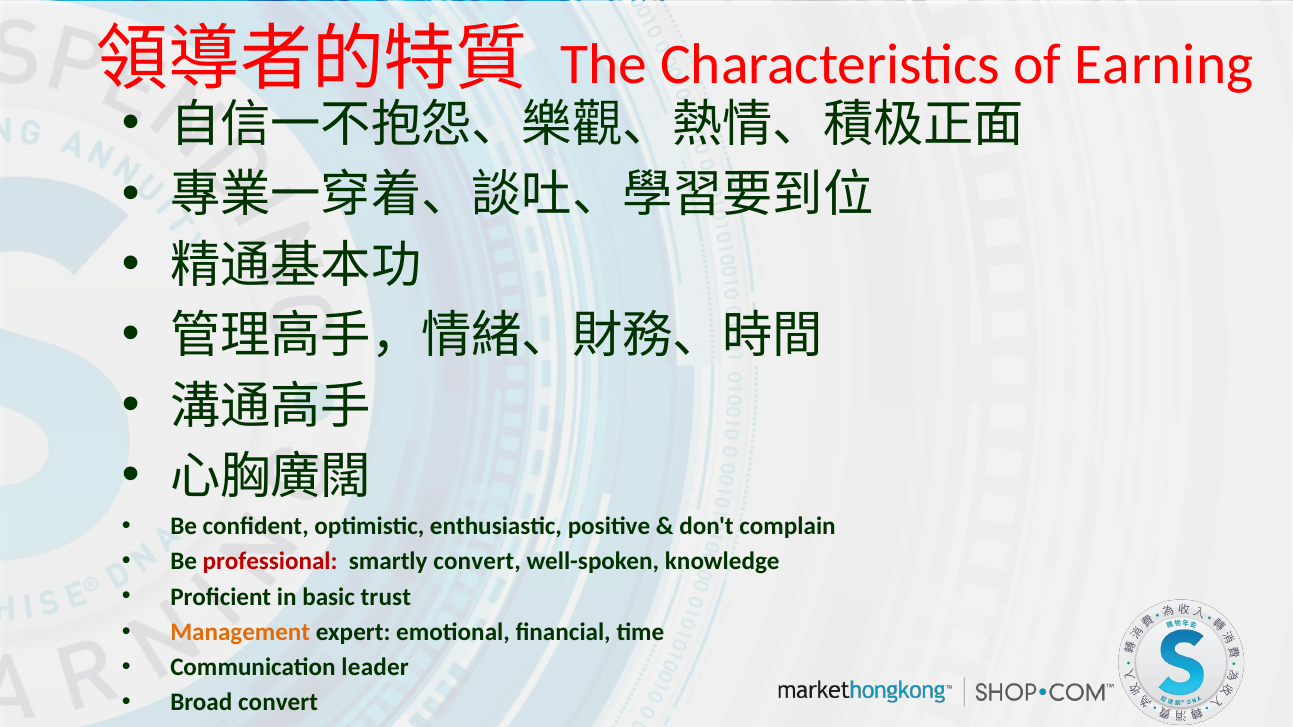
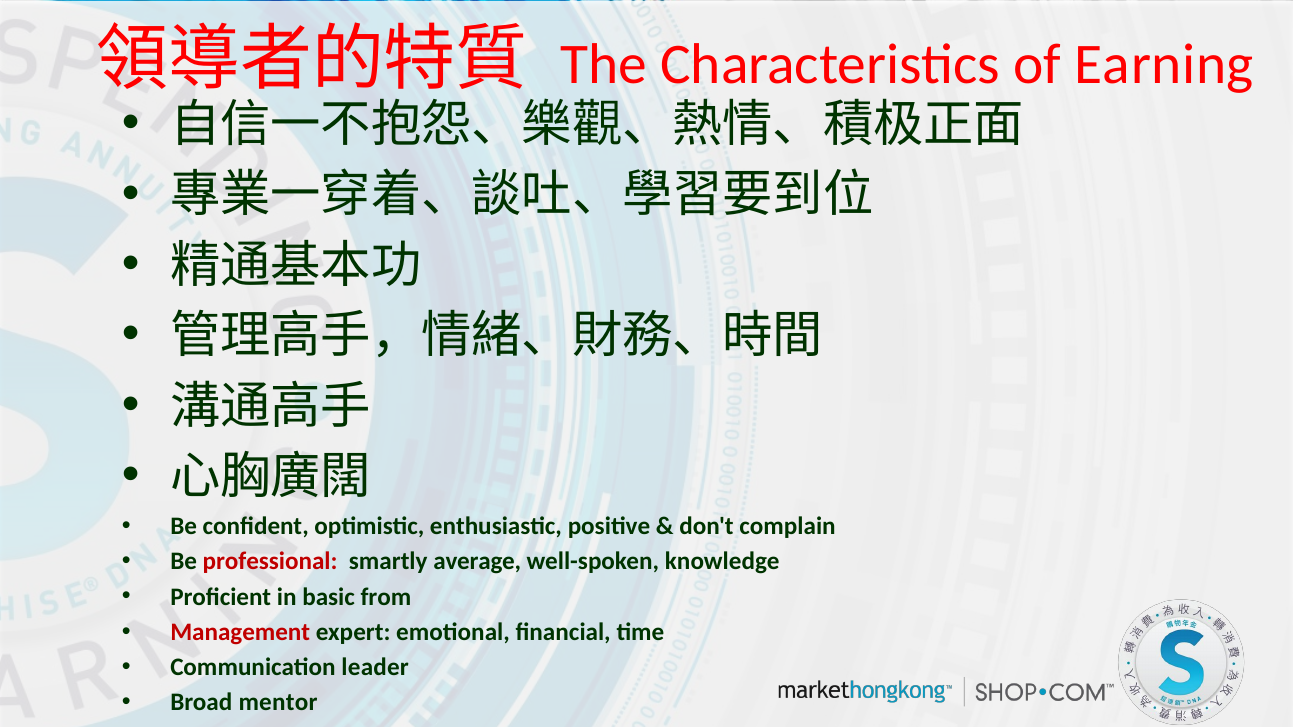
smartly convert: convert -> average (477, 562)
trust: trust -> from (386, 597)
Management colour: orange -> red (240, 632)
Broad convert: convert -> mentor (278, 703)
